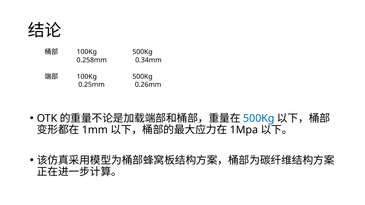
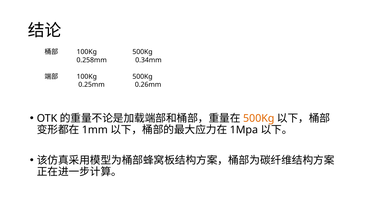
500Kg colour: blue -> orange (259, 119)
